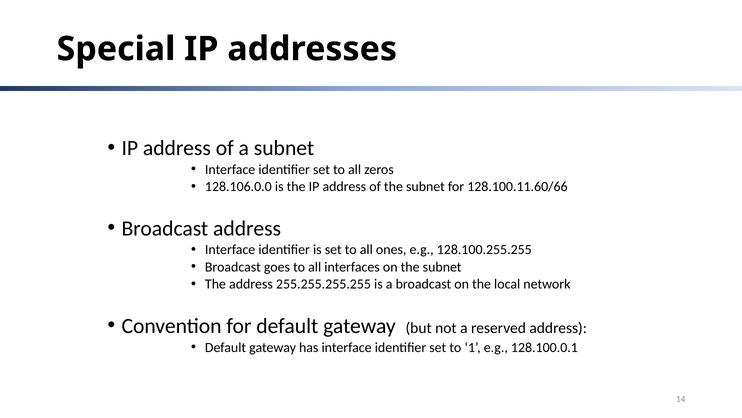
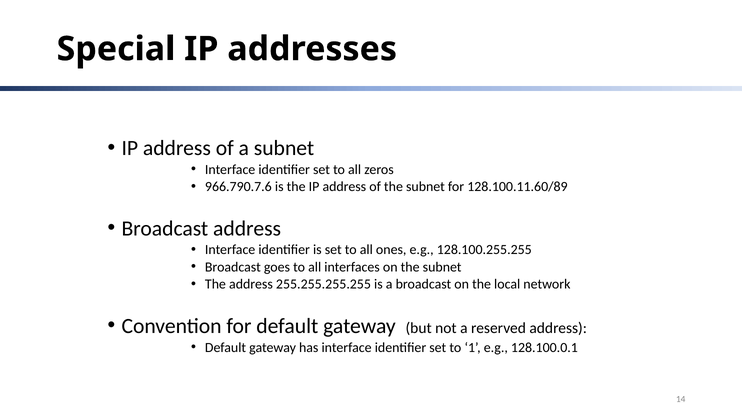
128.106.0.0: 128.106.0.0 -> 966.790.7.6 (238, 187)
128.100.11.60/66: 128.100.11.60/66 -> 128.100.11.60/89 (517, 187)
